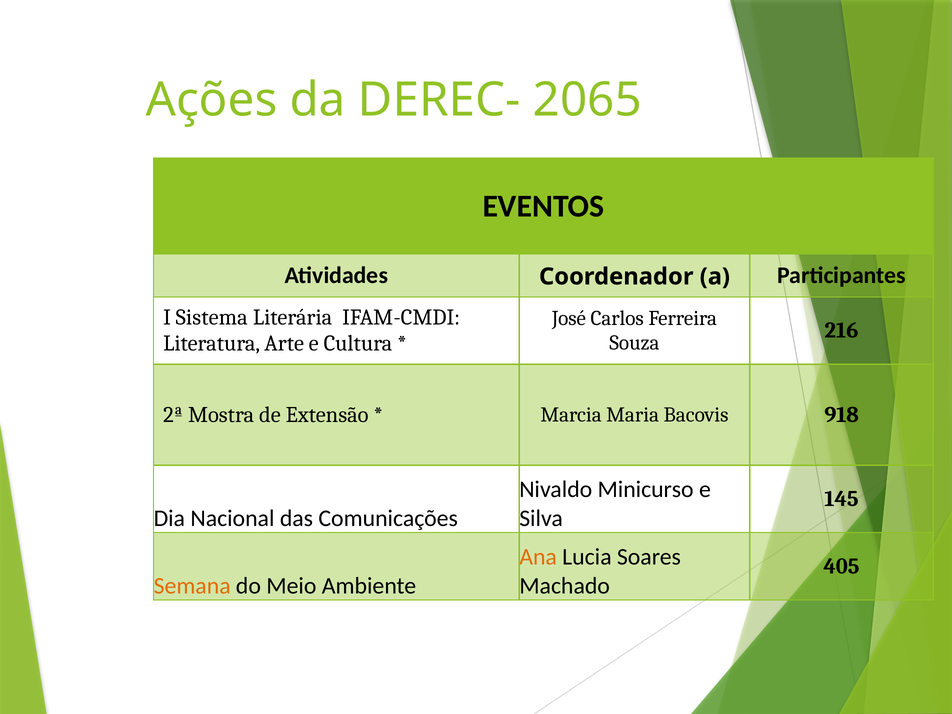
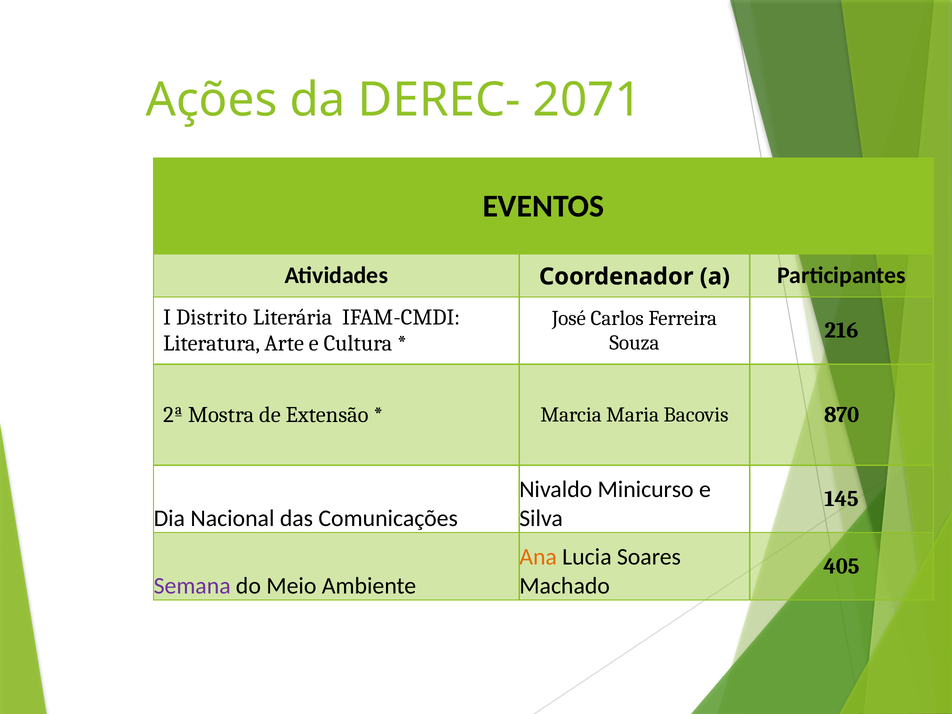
2065: 2065 -> 2071 (587, 100)
Sistema: Sistema -> Distrito (212, 317)
918: 918 -> 870 (842, 415)
Semana colour: orange -> purple (192, 586)
